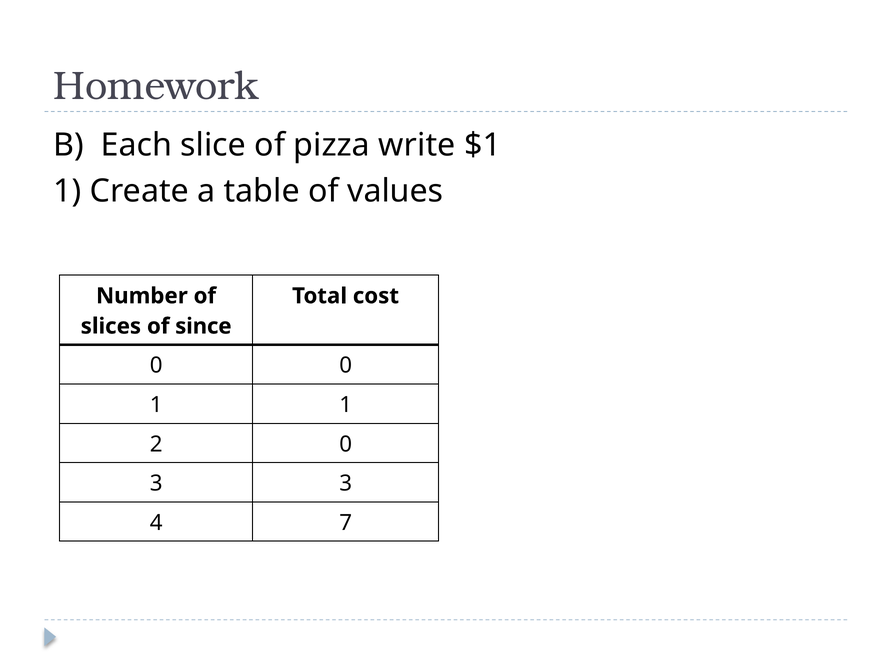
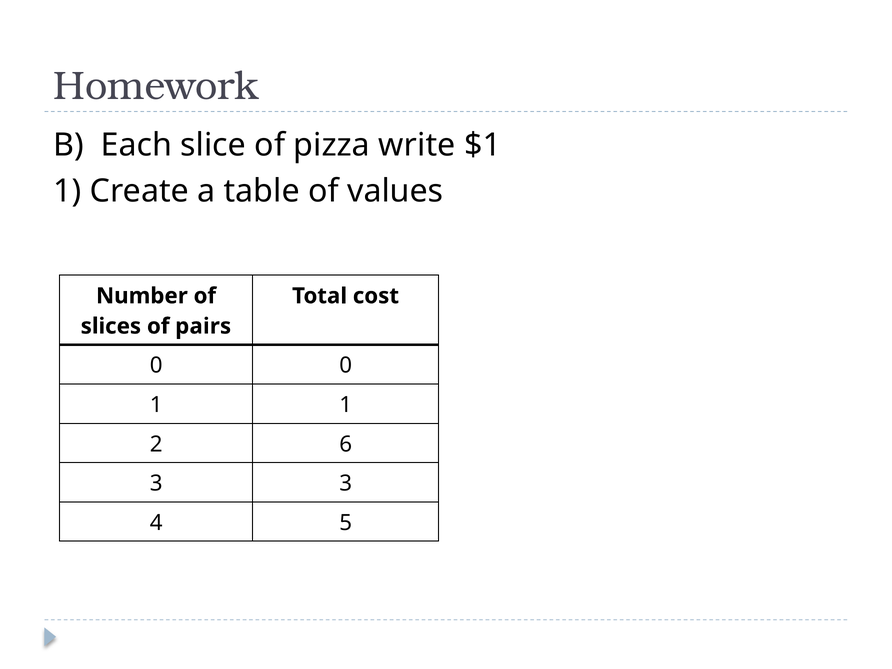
since: since -> pairs (203, 326)
2 0: 0 -> 6 (346, 444)
7: 7 -> 5 (346, 523)
